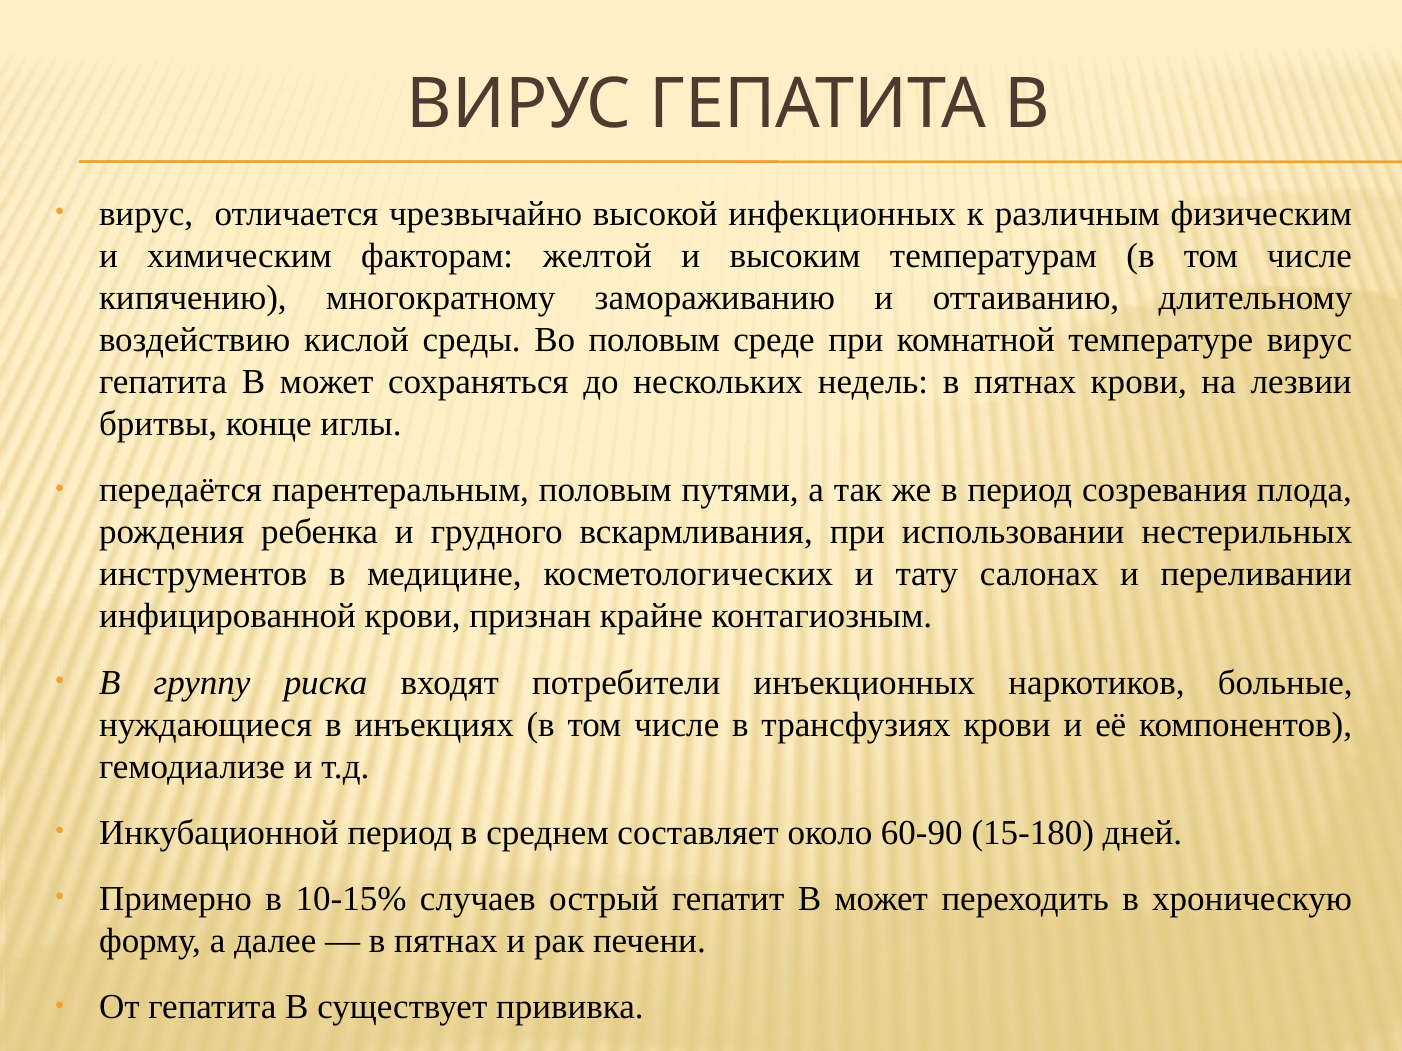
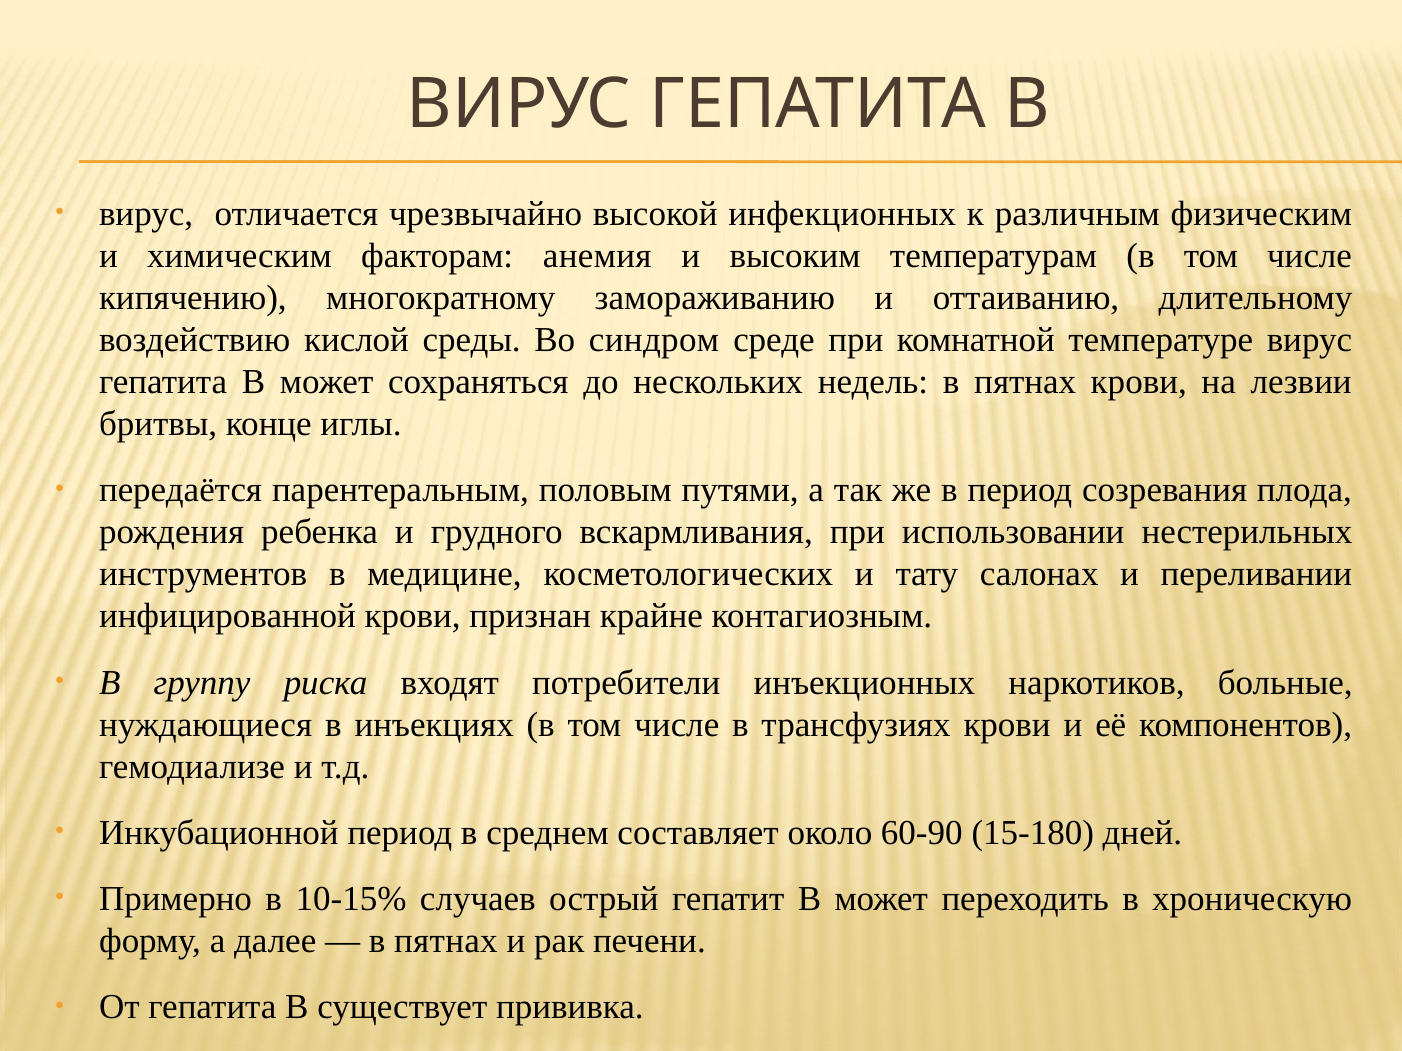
желтой: желтой -> анемия (597, 256)
Во половым: половым -> синдром (654, 340)
